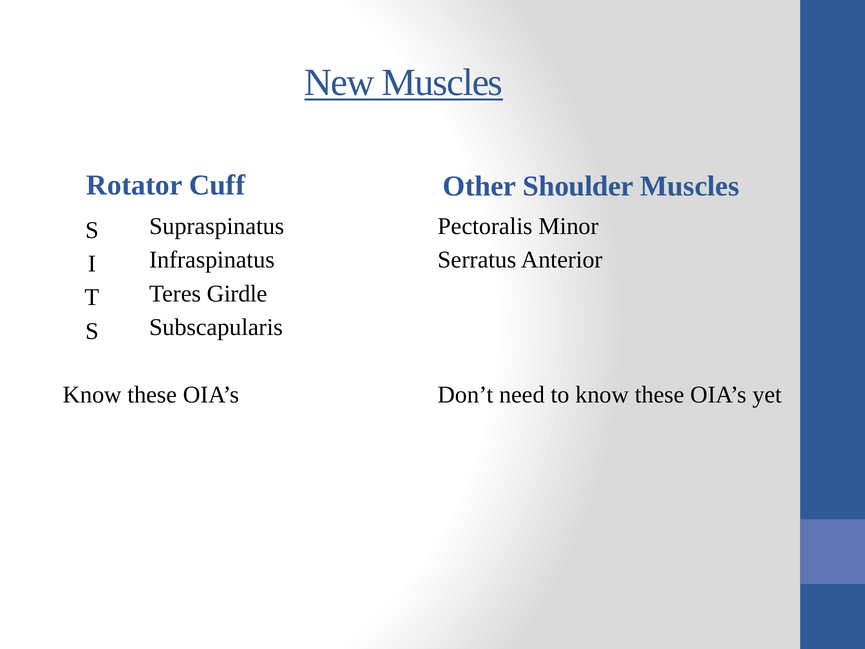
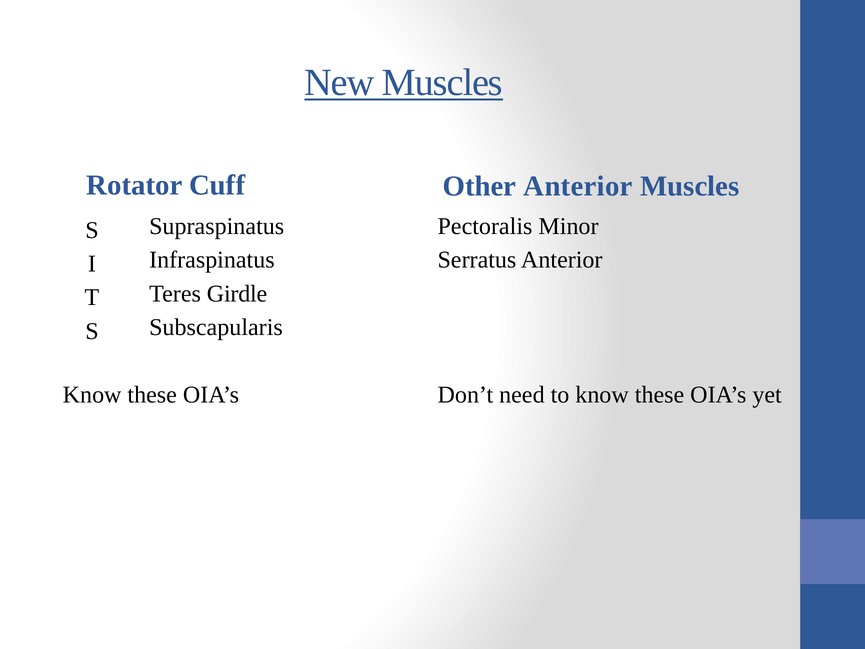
Other Shoulder: Shoulder -> Anterior (578, 186)
